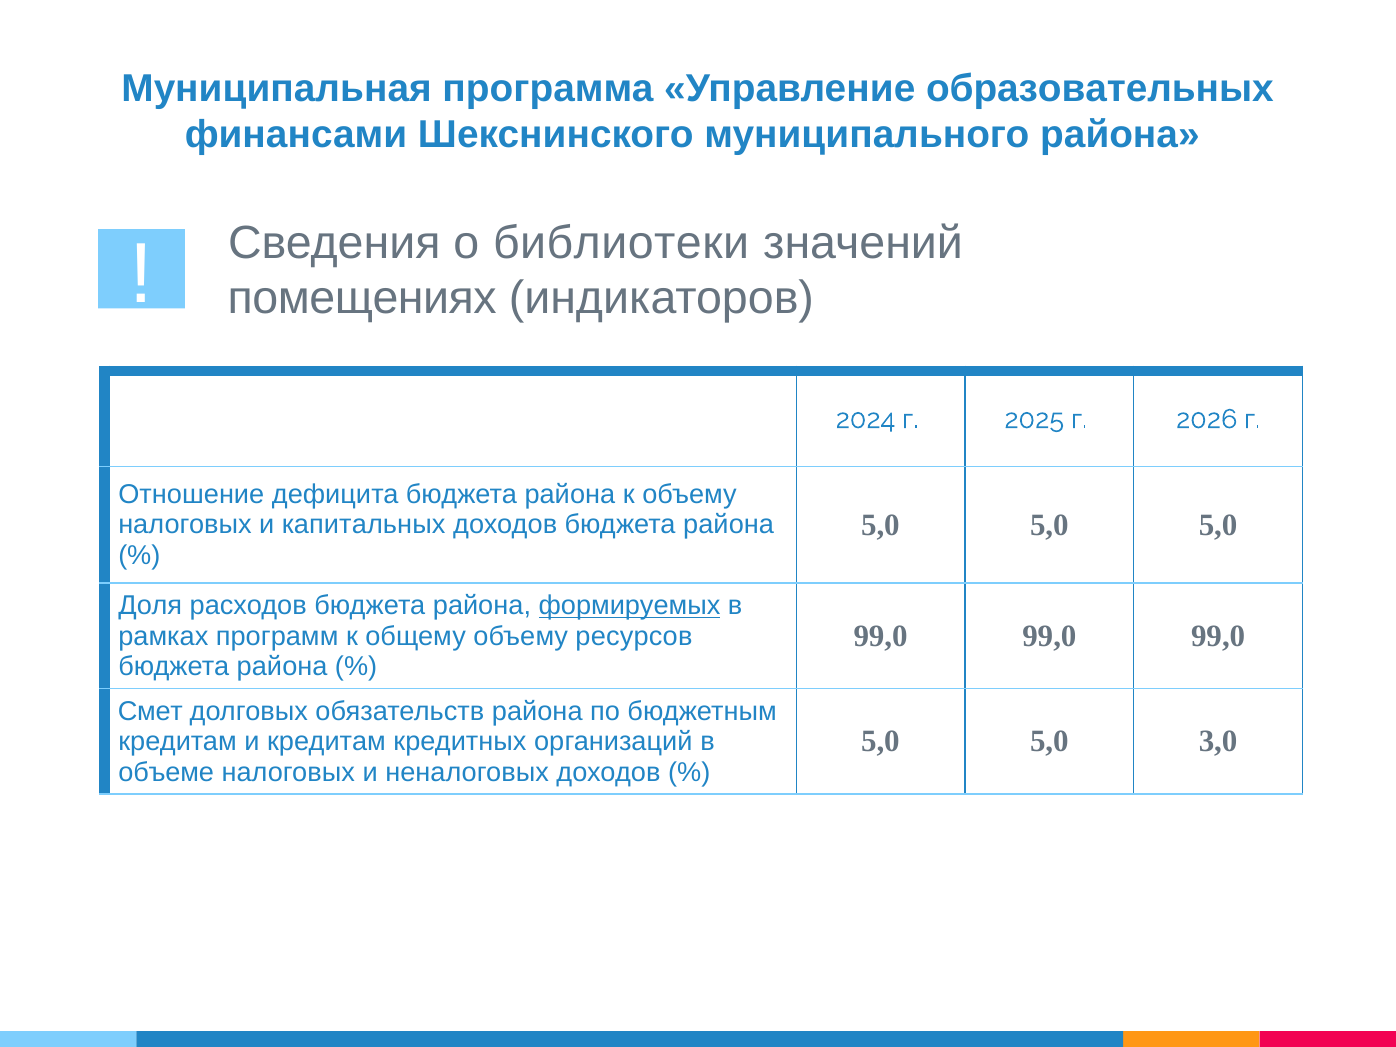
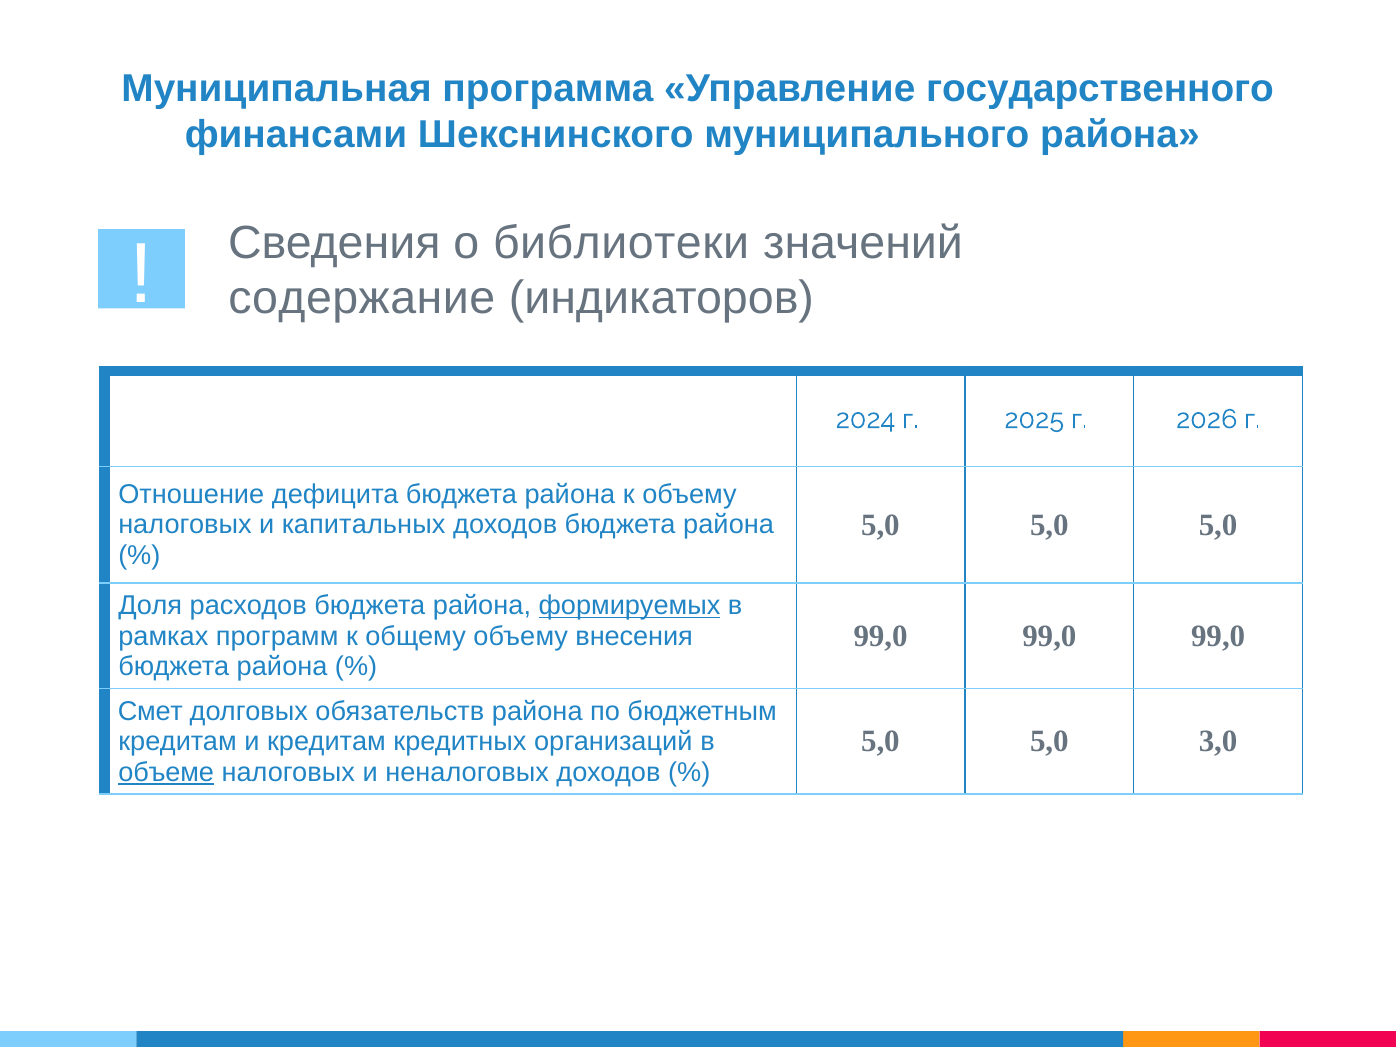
образовательных: образовательных -> государственного (1100, 88)
помещениях: помещениях -> содержание (362, 299)
ресурсов: ресурсов -> внесения (634, 636)
объеме underline: none -> present (166, 772)
